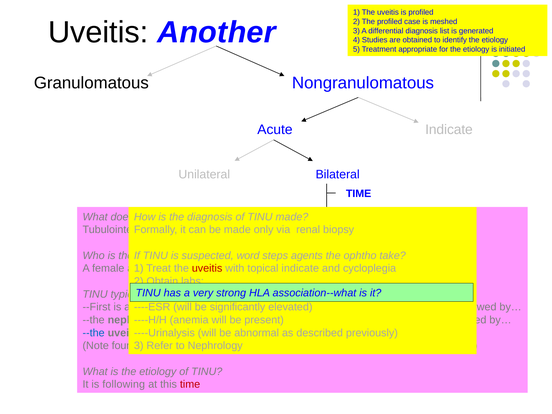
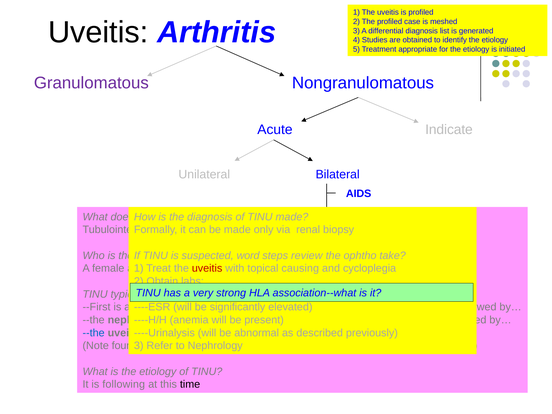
Another: Another -> Arthritis (217, 32)
Granulomatous colour: black -> purple (91, 83)
TIME: TIME -> AIDS (359, 194)
agents: agents -> review (307, 256)
topical indicate: indicate -> causing (300, 268)
time colour: red -> black (190, 384)
